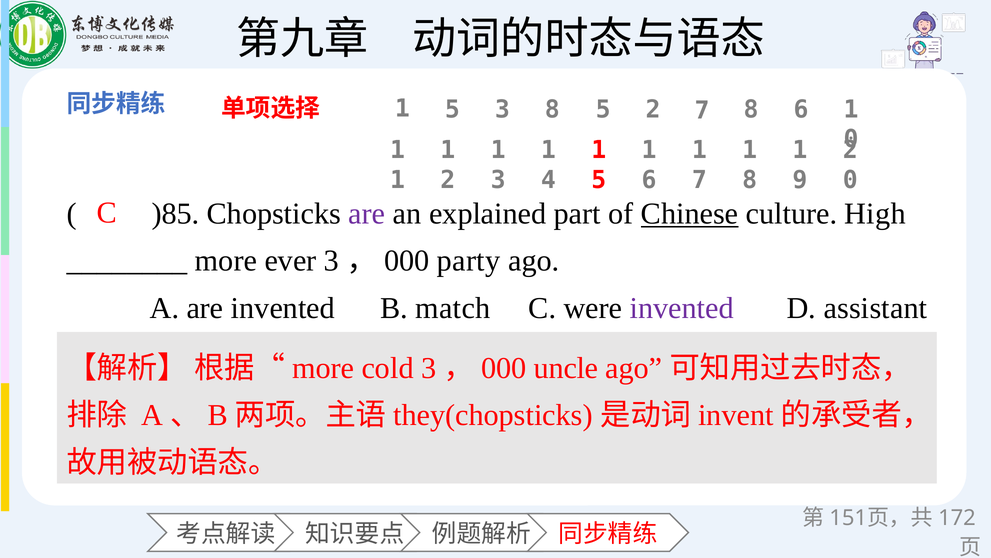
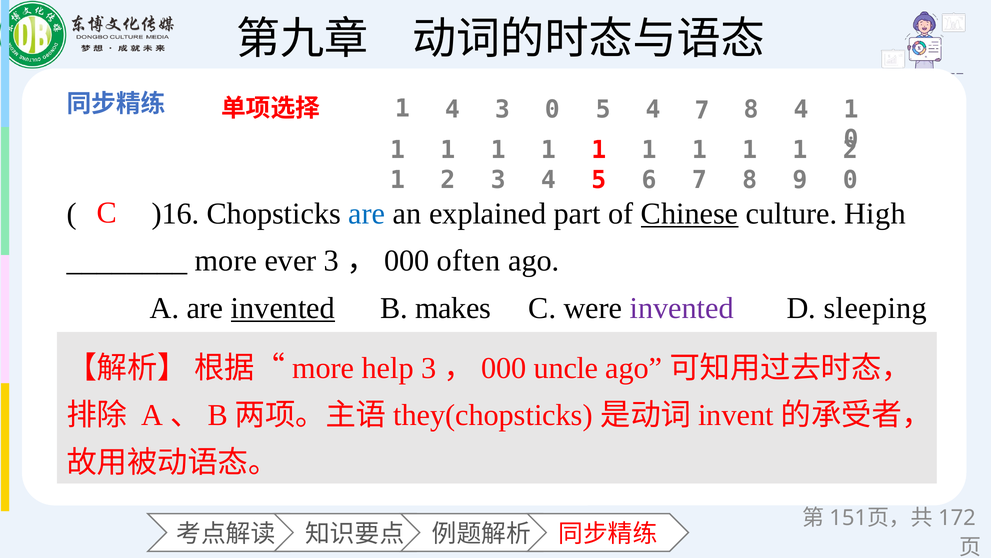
5: 5 -> 4 (452, 109)
3 8: 8 -> 0 (552, 109)
5 2: 2 -> 4 (653, 109)
8 6: 6 -> 4 (801, 109)
)85: )85 -> )16 (175, 213)
are colour: purple -> blue (367, 213)
party: party -> often (469, 261)
invented underline: none -> present (283, 308)
match: match -> makes (453, 308)
assistant: assistant -> sleeping (875, 308)
cold: cold -> help (388, 368)
